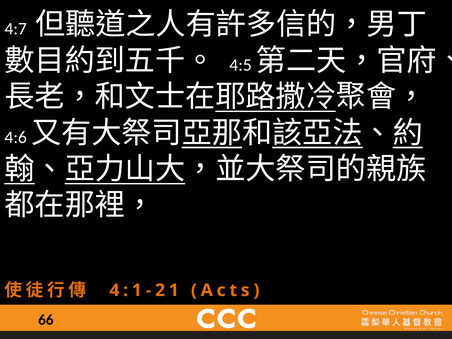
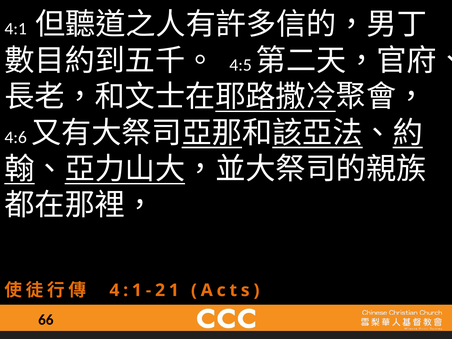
4:7: 4:7 -> 4:1 (16, 29)
